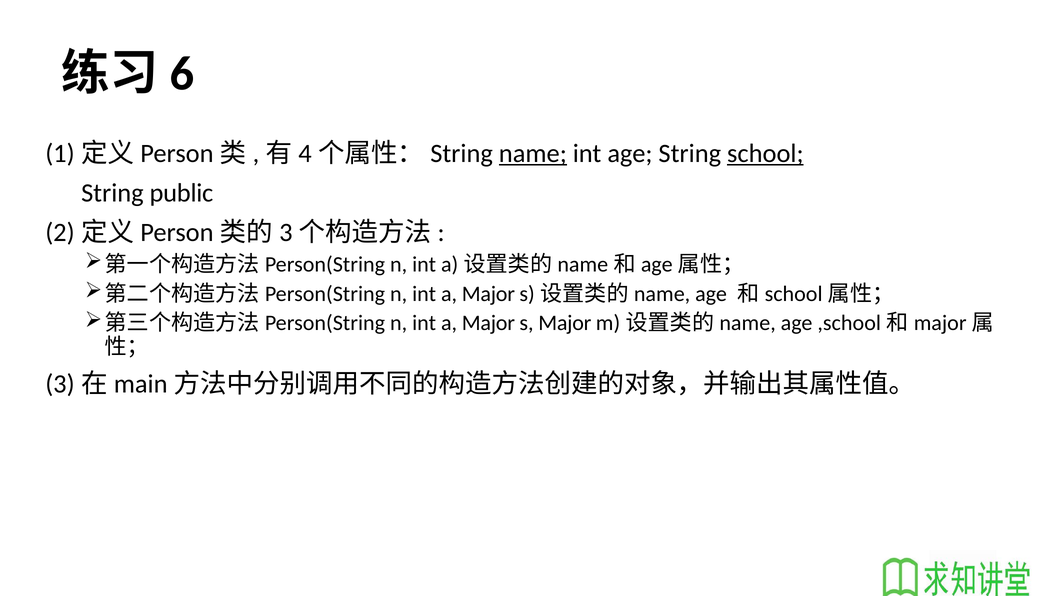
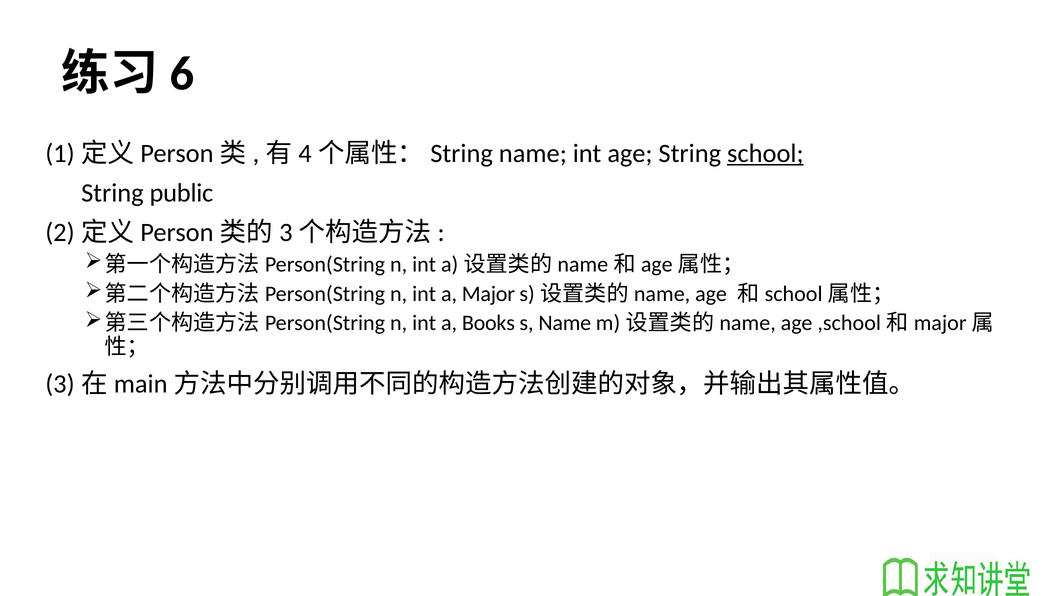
name underline: present -> none (533, 153)
Major: Major -> Books (488, 323)
s Major: Major -> Name (565, 323)
